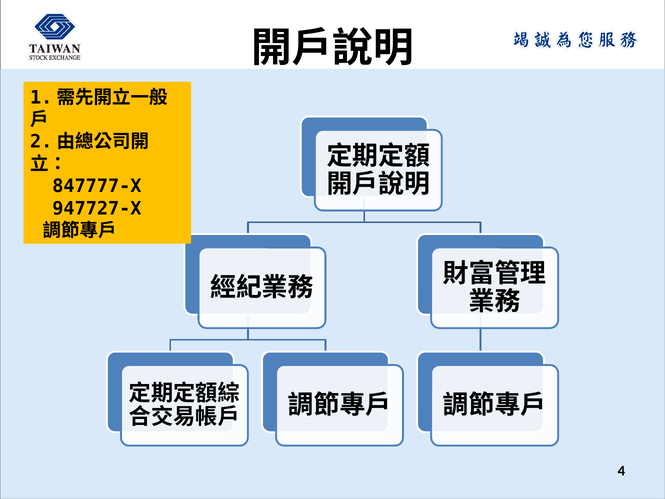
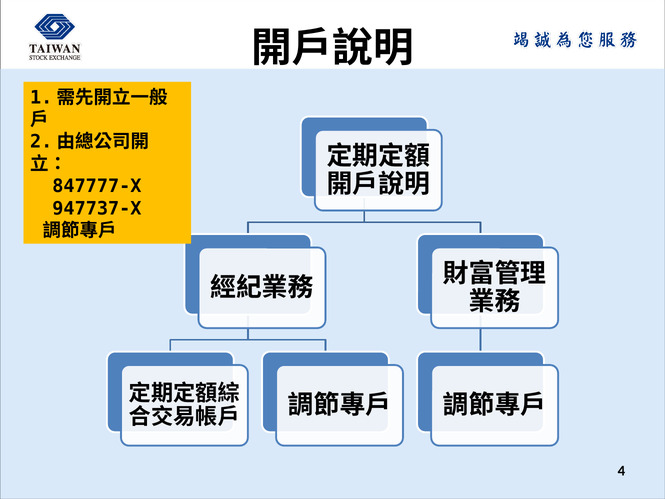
947727-X: 947727-X -> 947737-X (97, 208)
